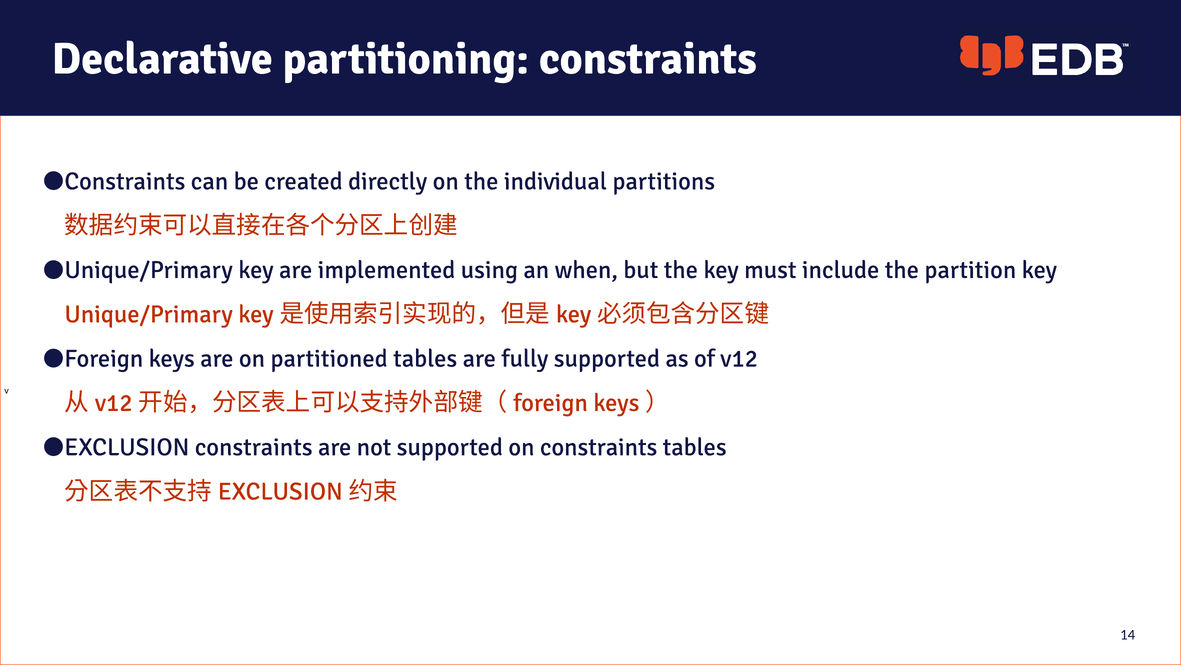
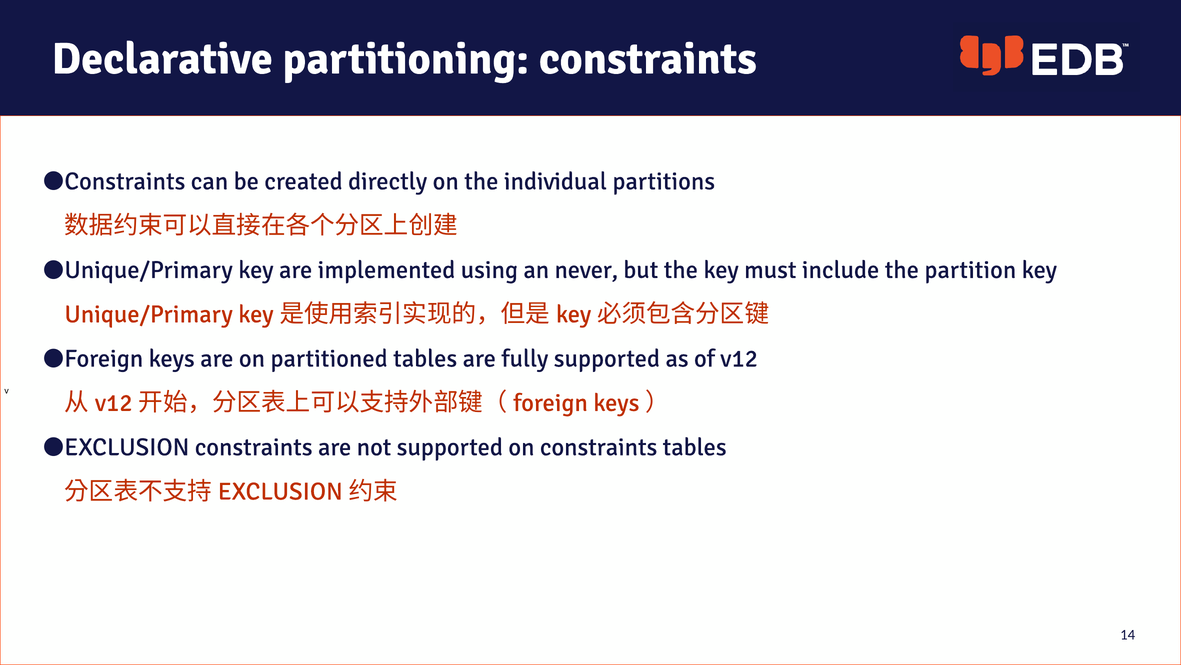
when: when -> never (586, 270)
